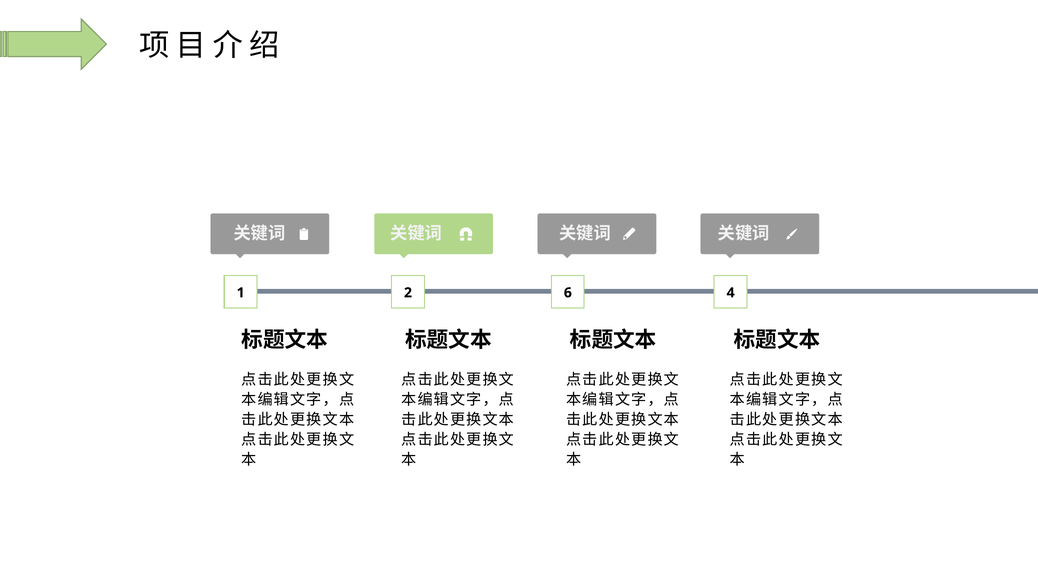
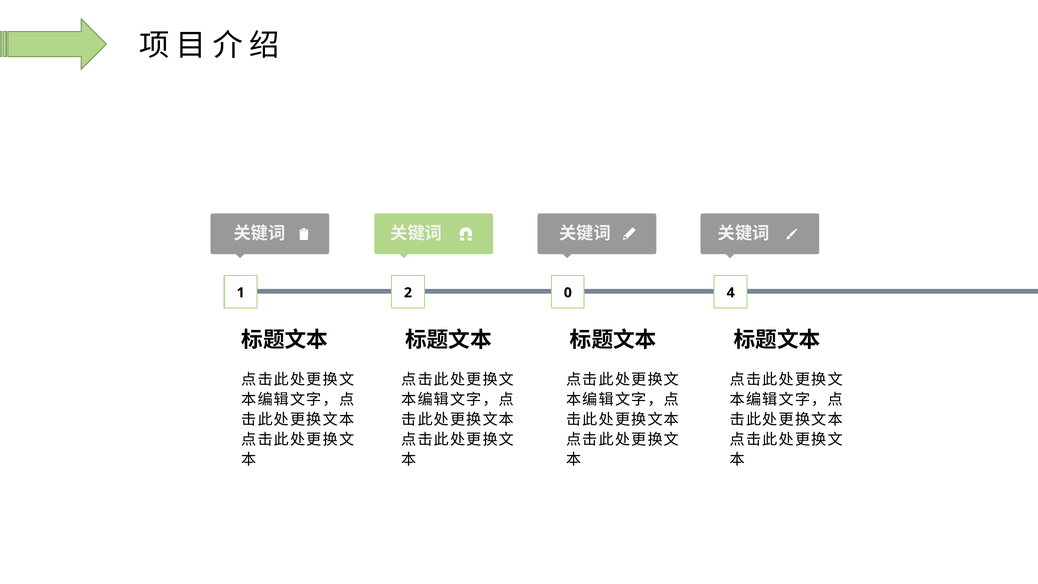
6: 6 -> 0 (568, 293)
